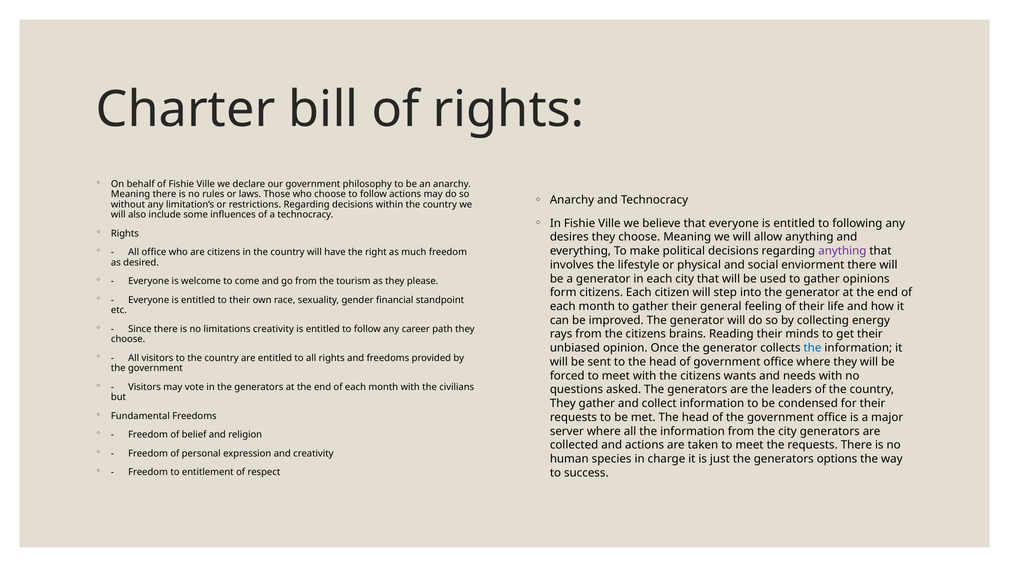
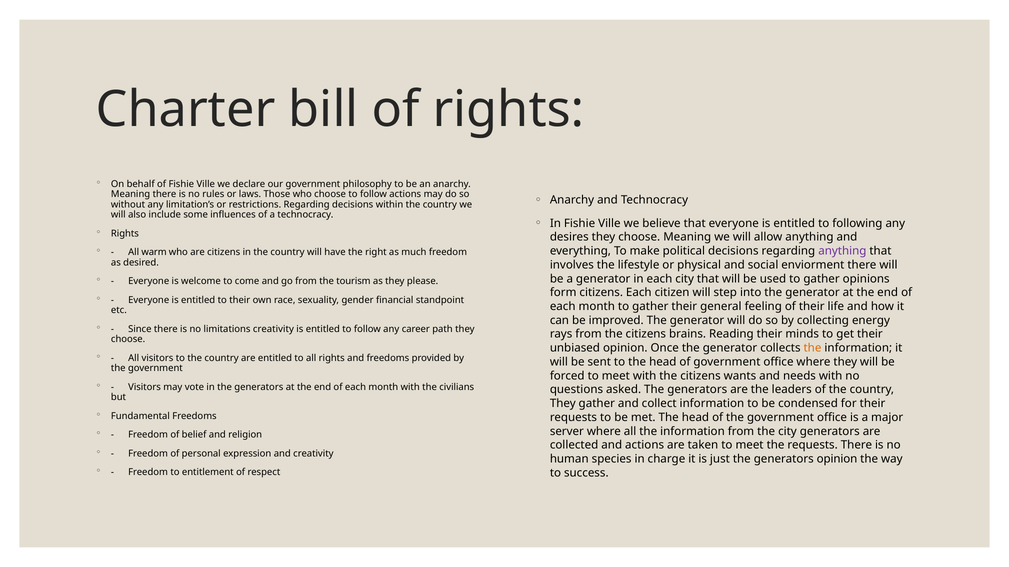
All office: office -> warm (154, 252)
the colour: blue -> orange (812, 348)
generators options: options -> opinion (837, 459)
